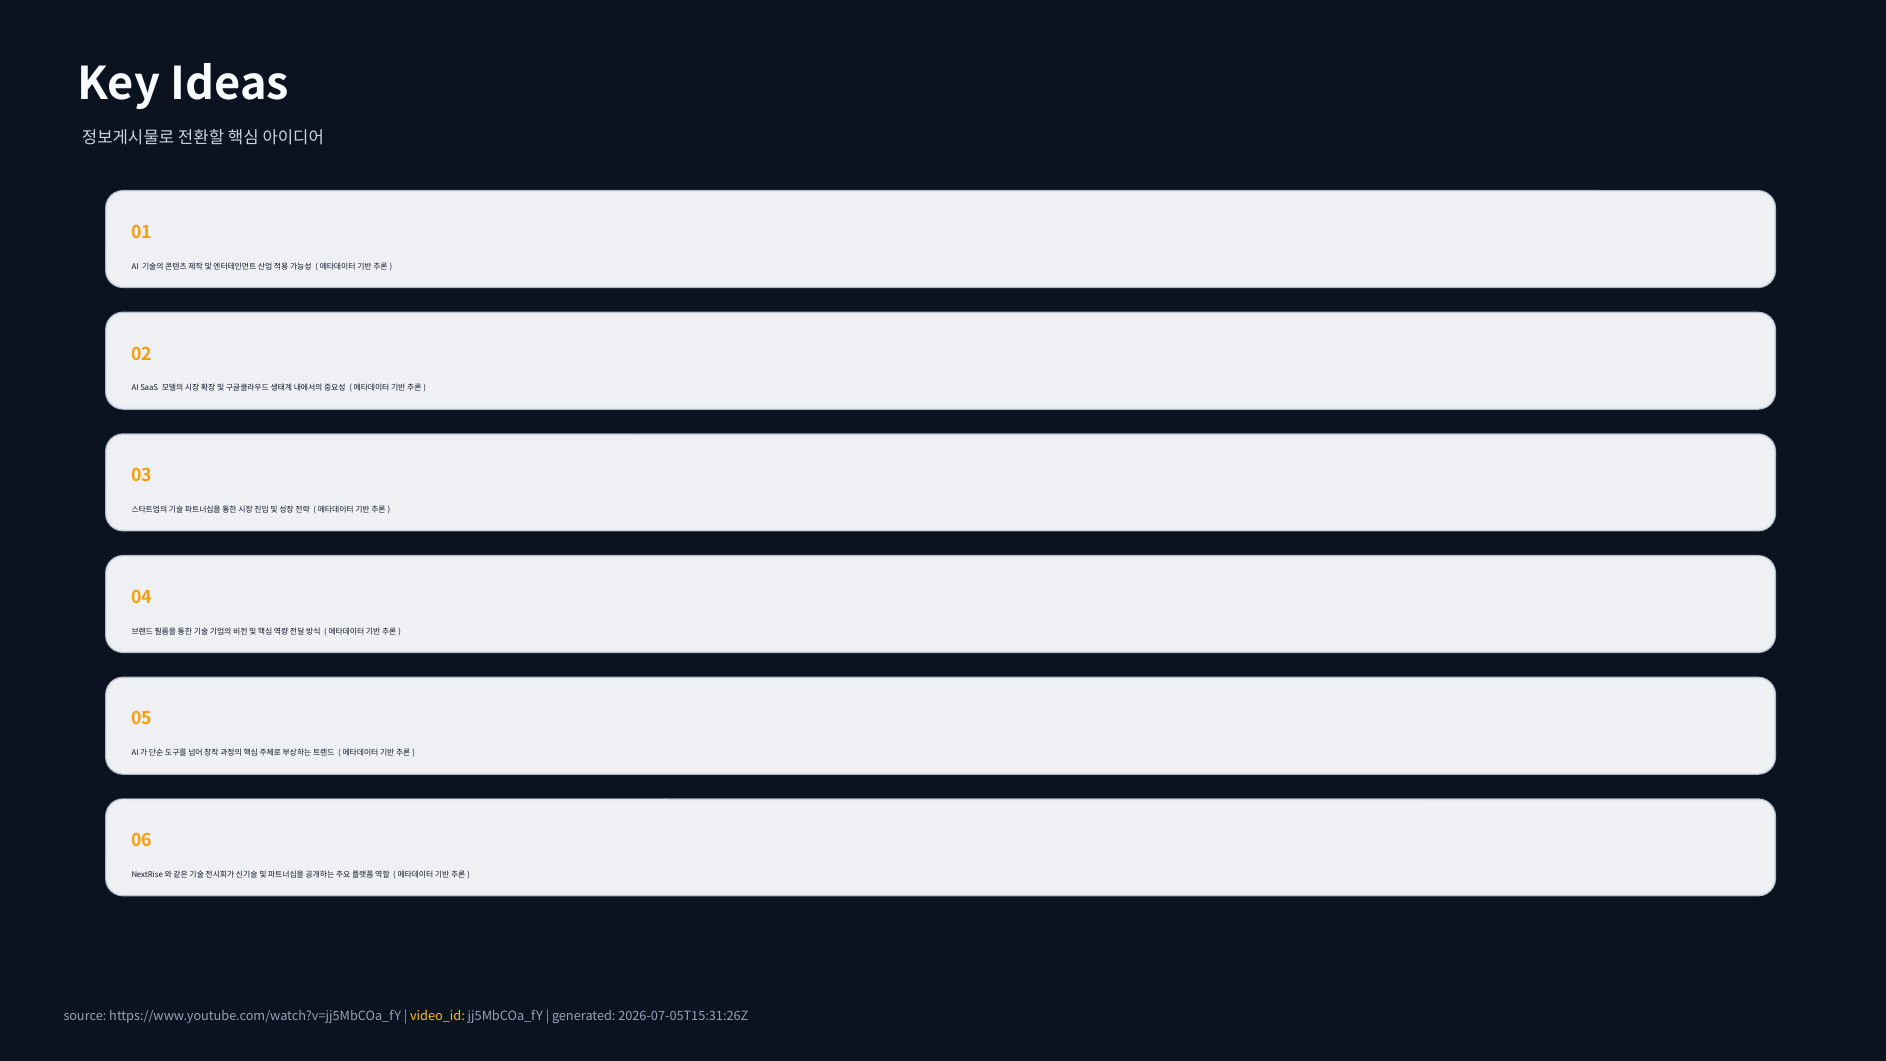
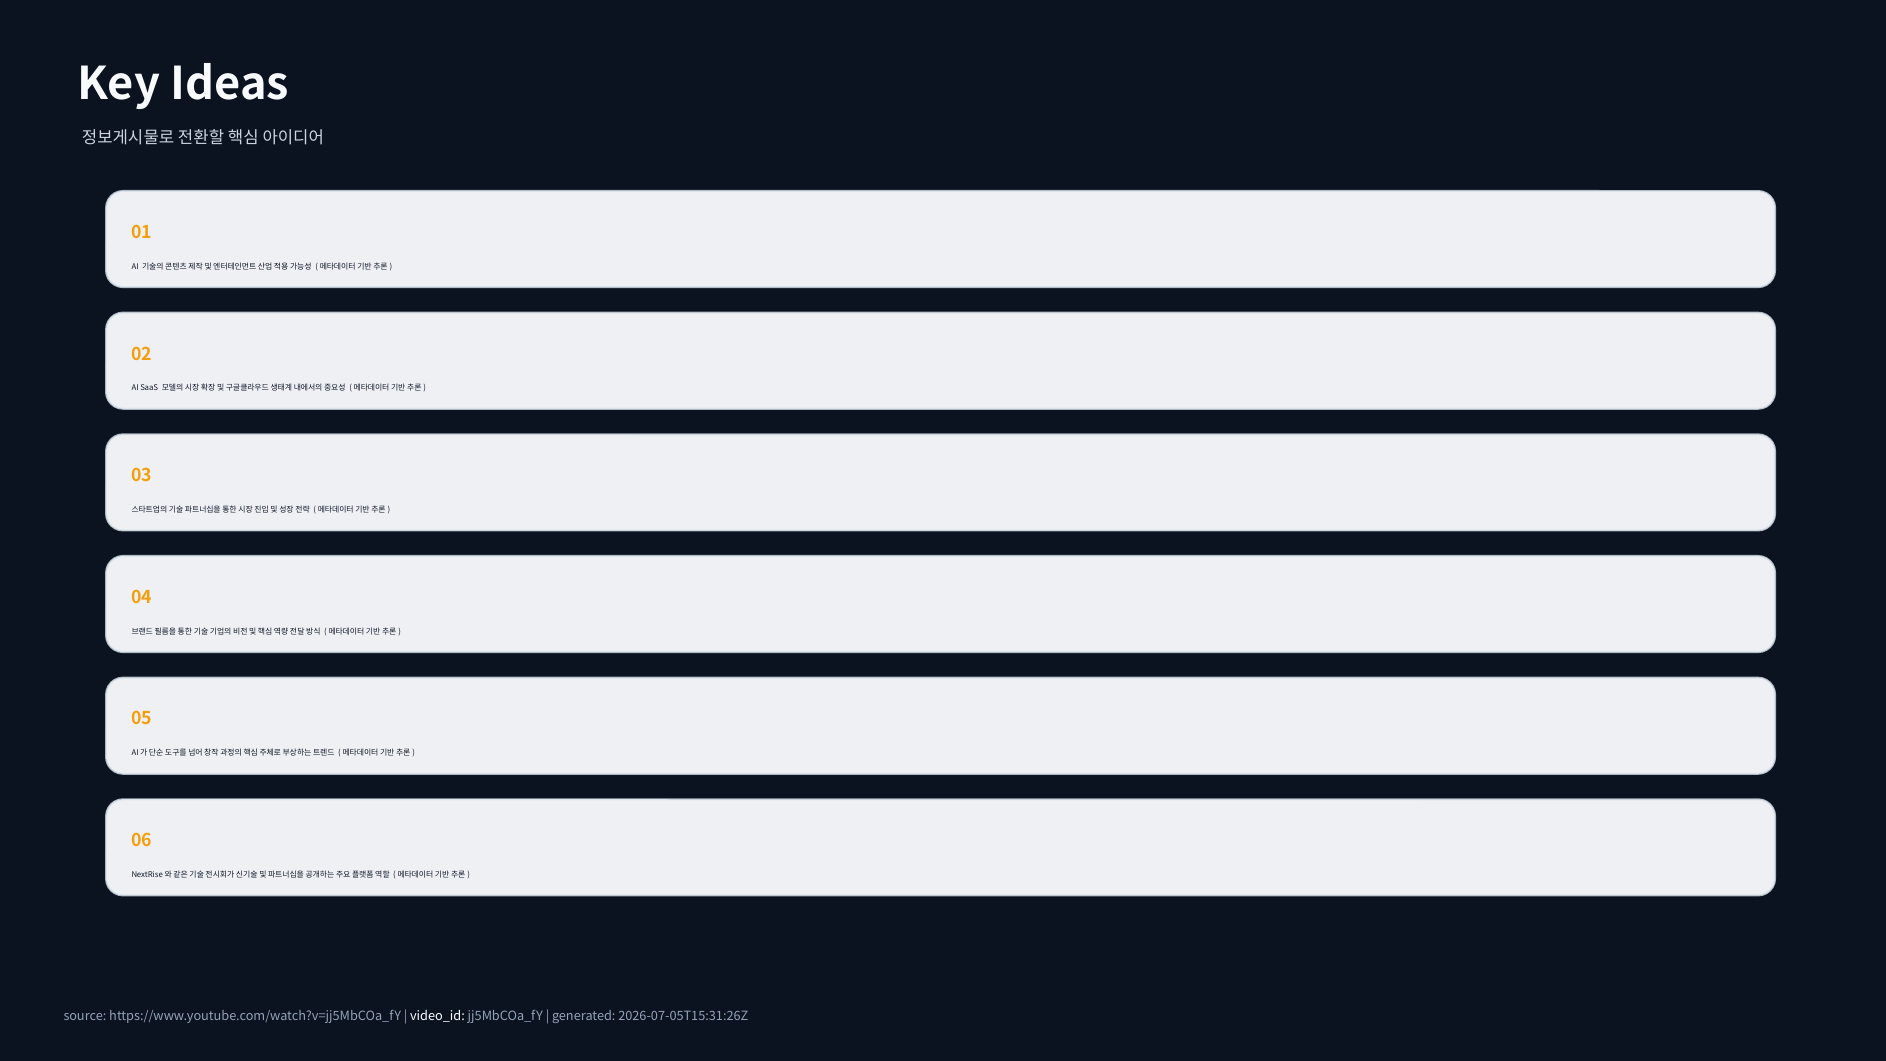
video_id colour: yellow -> white (437, 1016)
